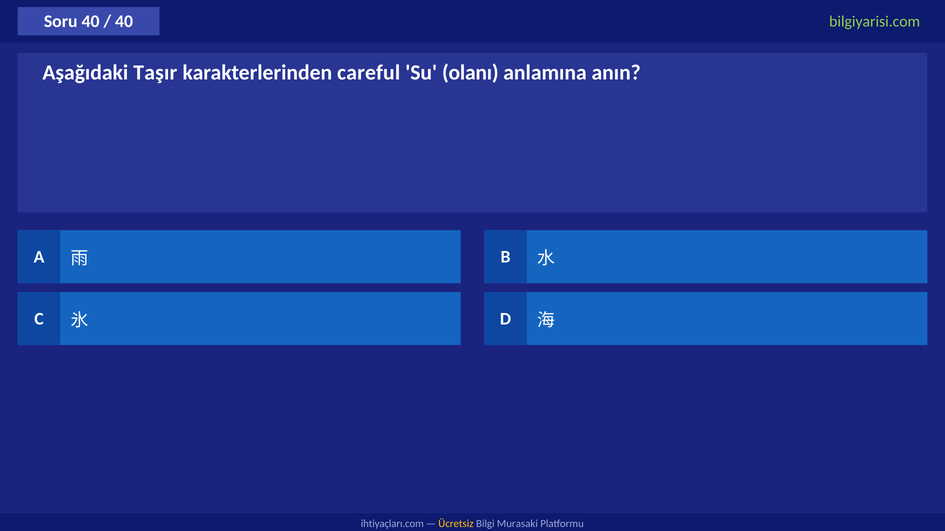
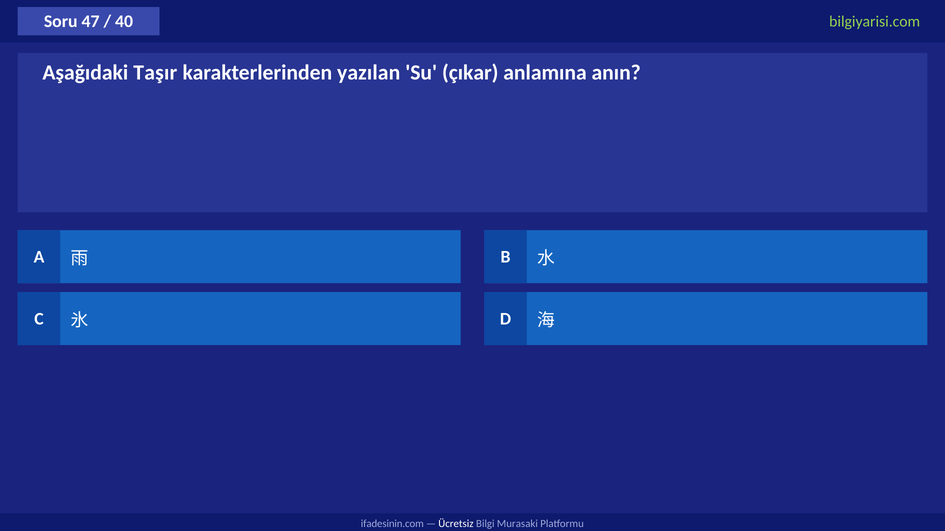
Soru 40: 40 -> 47 (91, 22)
careful: careful -> yazılan (369, 73)
olanı: olanı -> çıkar (470, 73)
ihtiyaçları.com: ihtiyaçları.com -> ifadesinin.com (392, 524)
Ücretsiz colour: yellow -> white (456, 524)
